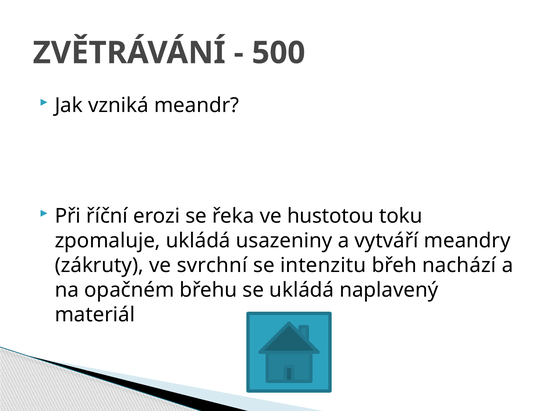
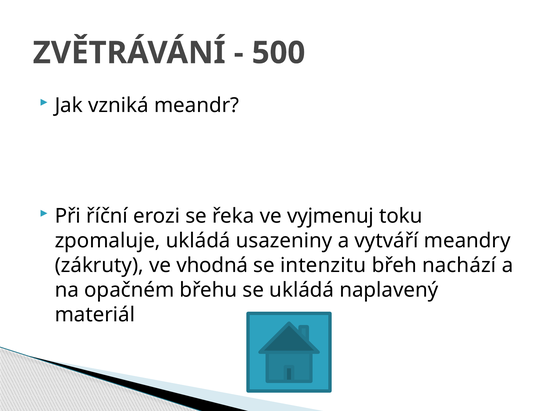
hustotou: hustotou -> vyjmenuj (330, 216)
svrchní: svrchní -> vhodná (212, 266)
